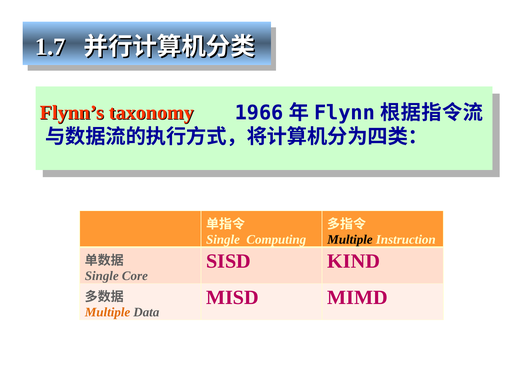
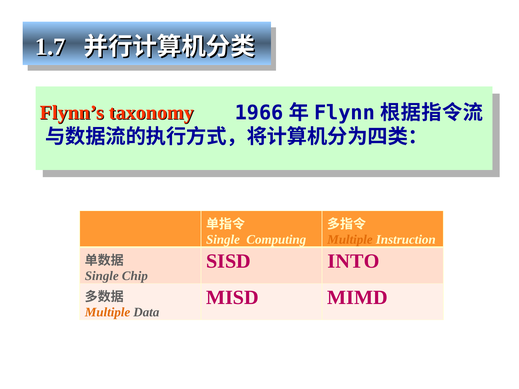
Multiple colour: black -> orange (350, 240)
KIND: KIND -> INTO (354, 261)
Core: Core -> Chip (135, 276)
